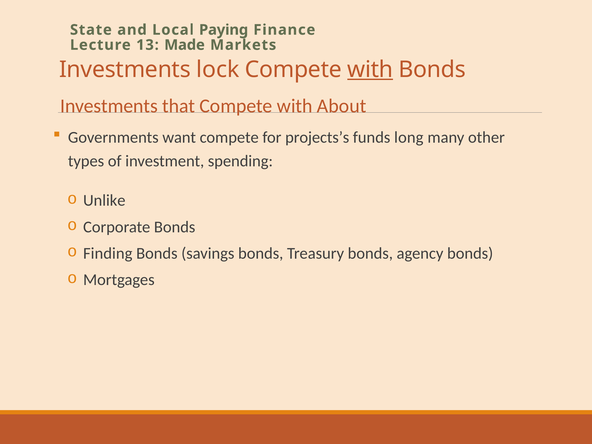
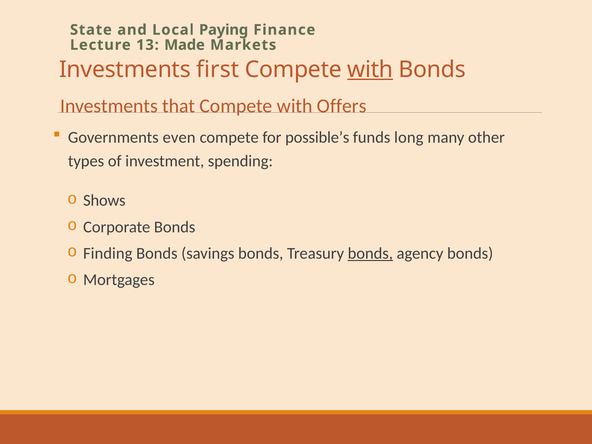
lock: lock -> first (218, 70)
About: About -> Offers (342, 106)
want: want -> even (179, 137)
projects’s: projects’s -> possible’s (317, 137)
Unlike: Unlike -> Shows (104, 201)
bonds underline: none -> present (370, 253)
